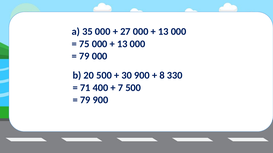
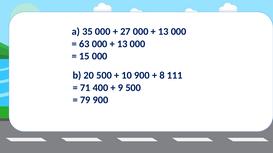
75: 75 -> 63 (84, 44)
79: 79 -> 15 (84, 56)
30: 30 -> 10 (127, 76)
330: 330 -> 111 (175, 76)
7: 7 -> 9 (121, 88)
